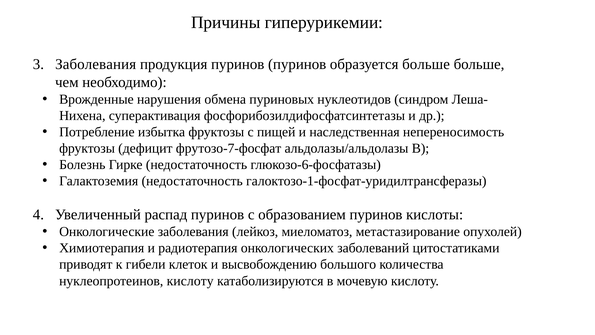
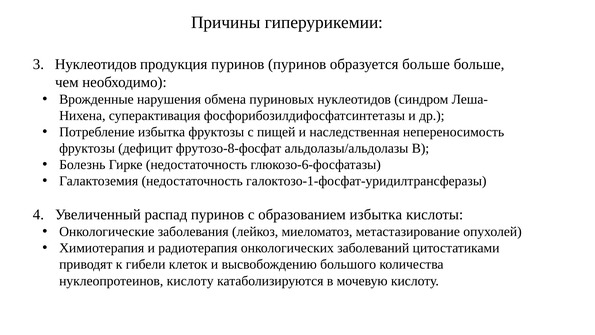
Заболевания: Заболевания -> Нуклеотидов (96, 64)
фрутозо-7-фосфат: фрутозо-7-фосфат -> фрутозо-8-фосфат (229, 148)
образованием пуринов: пуринов -> избытка (376, 215)
